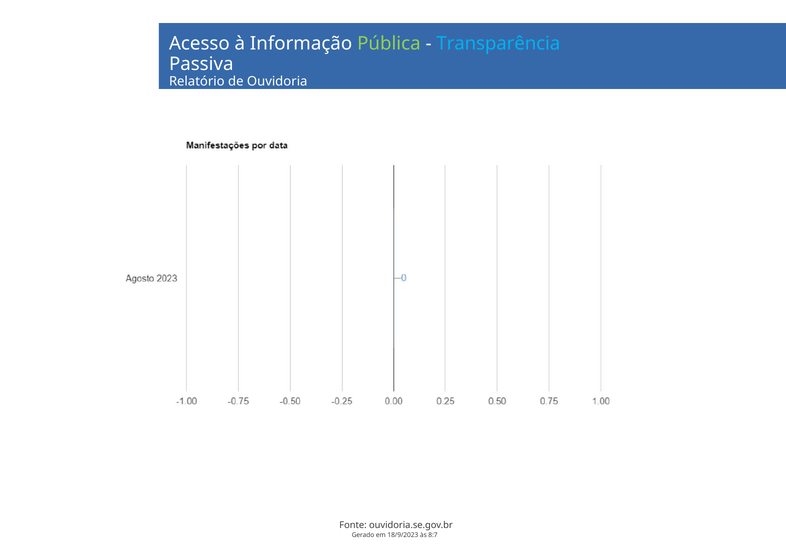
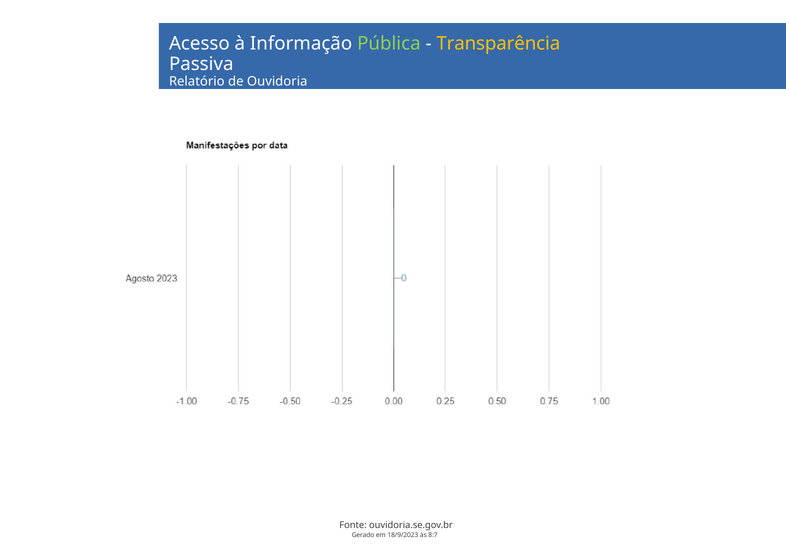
Transparência colour: light blue -> yellow (498, 43)
